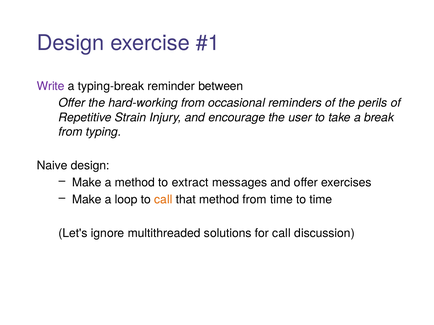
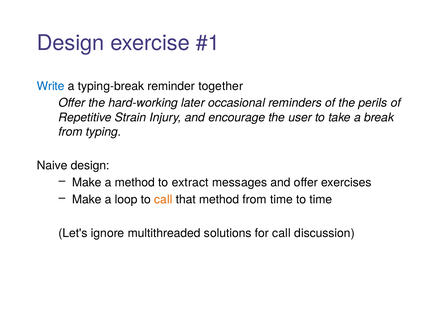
Write colour: purple -> blue (51, 86)
between: between -> together (221, 86)
hard-working from: from -> later (193, 103)
